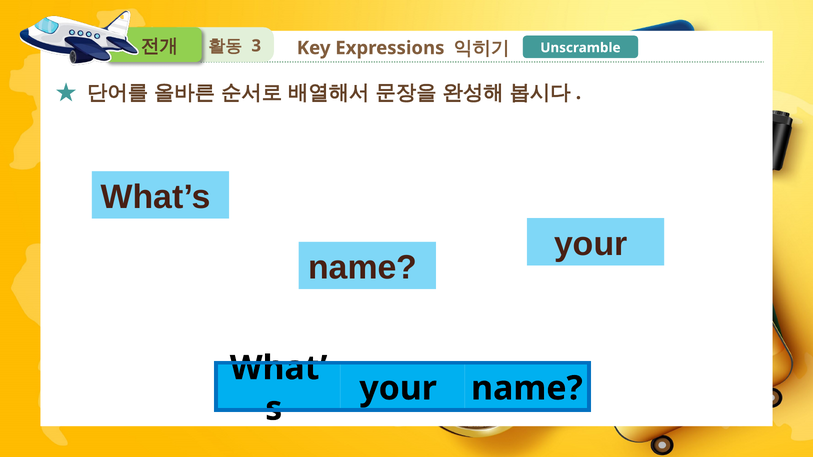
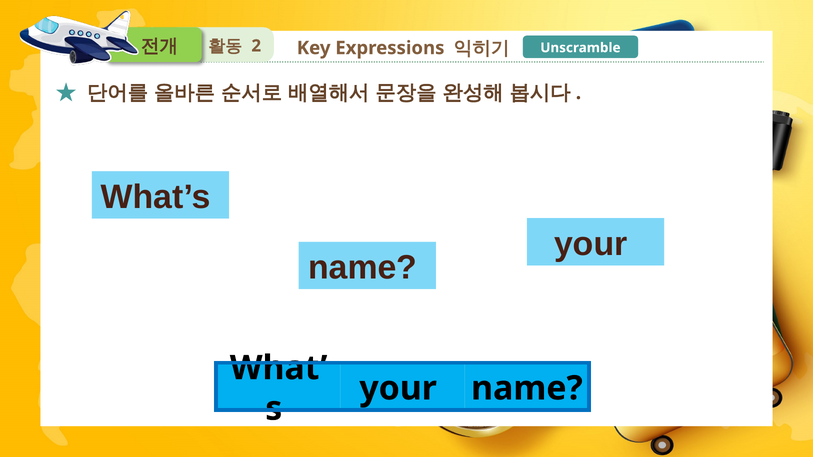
3: 3 -> 2 (256, 46)
